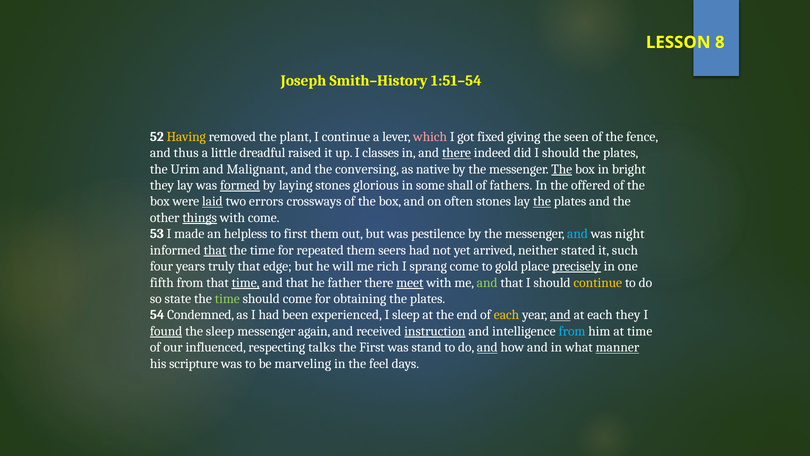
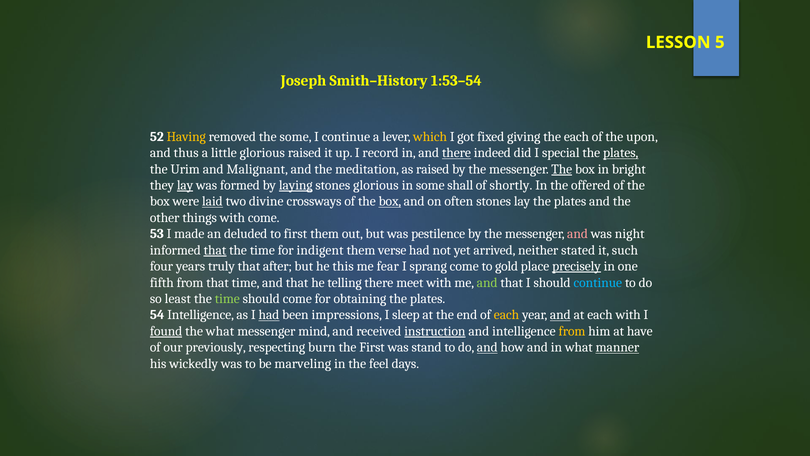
8: 8 -> 5 (720, 42)
1:51–54: 1:51–54 -> 1:53–54 (456, 80)
the plant: plant -> some (296, 137)
which colour: pink -> yellow (430, 137)
the seen: seen -> each (576, 137)
fence: fence -> upon (642, 137)
little dreadful: dreadful -> glorious (262, 153)
classes: classes -> record (381, 153)
did I should: should -> special (561, 153)
plates underline: none -> present (621, 153)
conversing: conversing -> meditation (367, 169)
as native: native -> raised (433, 169)
lay underline: none -> present (185, 185)
formed underline: present -> none (240, 185)
laying underline: none -> present (296, 185)
fathers: fathers -> shortly (511, 185)
errors: errors -> divine (266, 201)
box underline: none -> present (390, 201)
the underline: present -> none (542, 201)
things underline: present -> none (200, 218)
helpless: helpless -> deluded (246, 234)
and colour: light blue -> pink (577, 234)
repeated: repeated -> indigent (320, 250)
seers: seers -> verse (392, 250)
edge: edge -> after (277, 266)
will: will -> this (343, 266)
rich: rich -> fear (388, 266)
time underline: present -> none (246, 282)
father: father -> telling (345, 282)
meet underline: present -> none (410, 282)
continue colour: yellow -> light blue (598, 282)
state: state -> least (178, 299)
54 Condemned: Condemned -> Intelligence (201, 315)
had underline: none -> present (269, 315)
experienced: experienced -> impressions (347, 315)
each they: they -> with (628, 315)
the sleep: sleep -> what (220, 331)
again: again -> mind (314, 331)
from colour: light blue -> yellow (572, 331)
at time: time -> have (640, 331)
influenced: influenced -> previously (216, 347)
talks: talks -> burn (322, 347)
scripture: scripture -> wickedly (194, 363)
